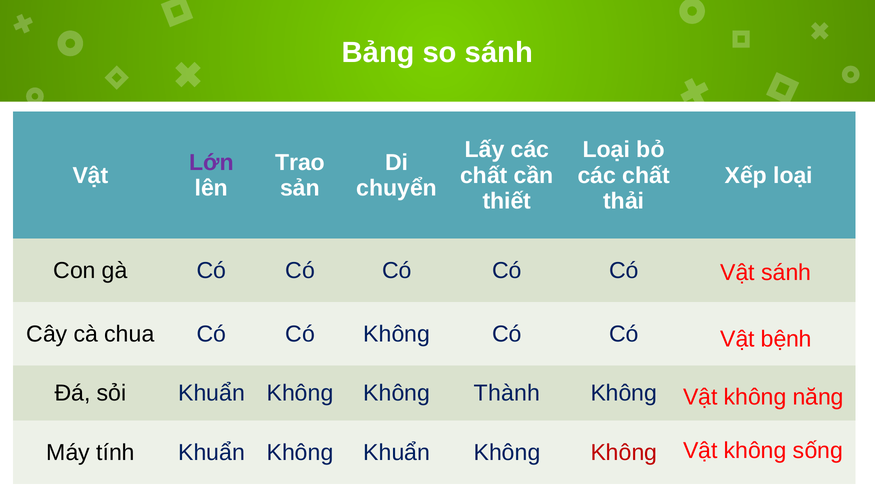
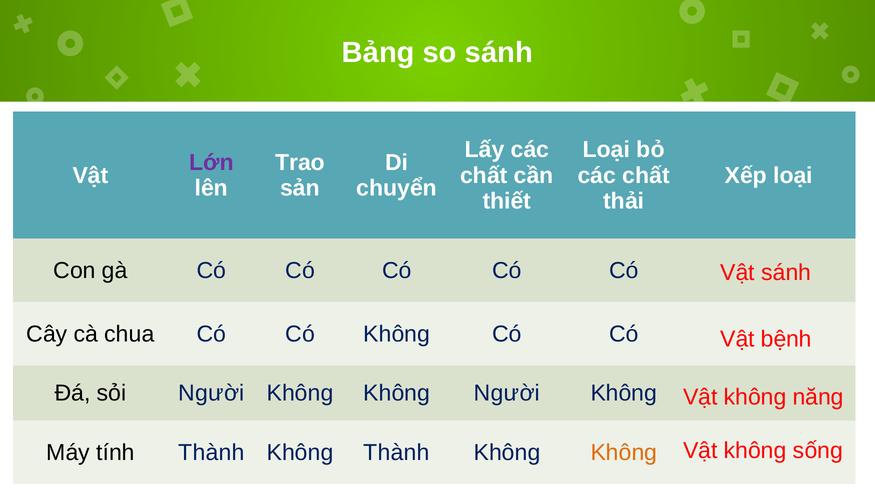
sỏi Khuẩn: Khuẩn -> Người (211, 394)
Không Thành: Thành -> Người (507, 394)
tính Khuẩn: Khuẩn -> Thành (211, 453)
Không Khuẩn: Khuẩn -> Thành (397, 453)
Không colour: red -> orange (624, 453)
